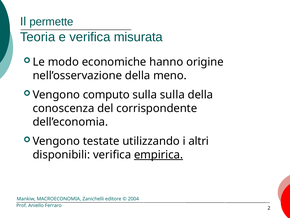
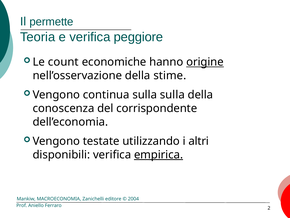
misurata: misurata -> peggiore (138, 37)
modo: modo -> count (63, 62)
origine underline: none -> present (205, 62)
meno: meno -> stime (170, 75)
computo: computo -> continua (106, 95)
